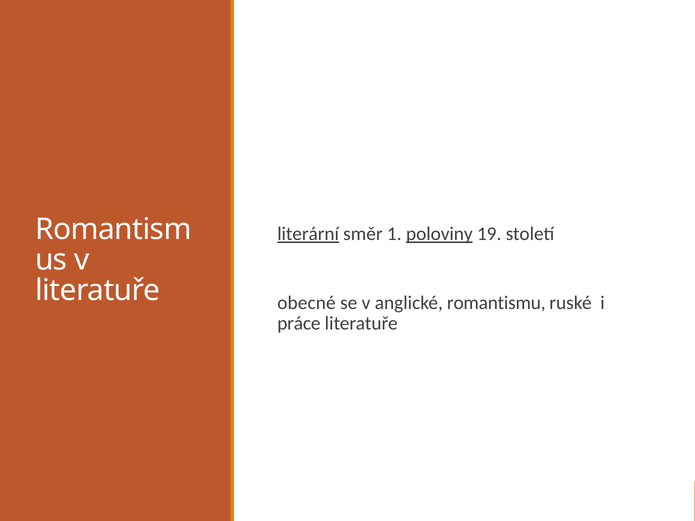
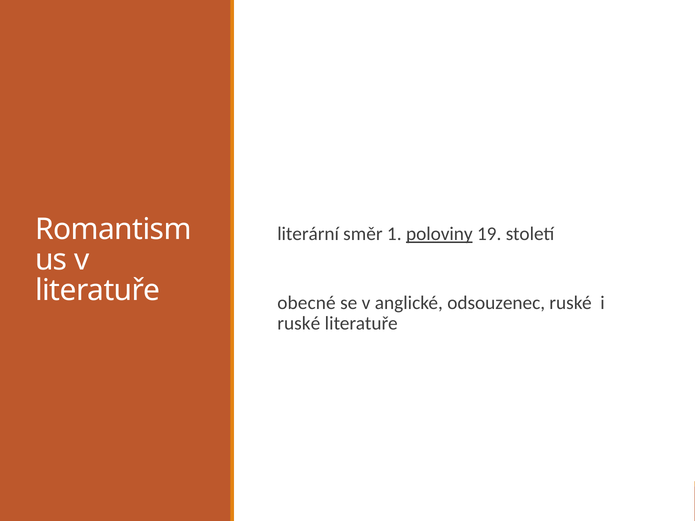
literární underline: present -> none (308, 234)
romantismu: romantismu -> odsouzenec (496, 303)
práce: práce -> ruské (299, 324)
